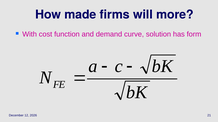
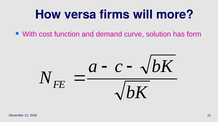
made: made -> versa (80, 15)
